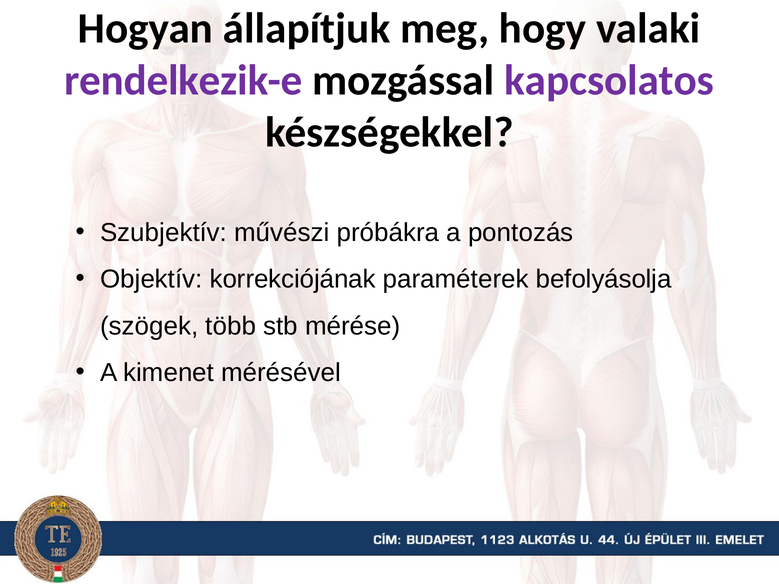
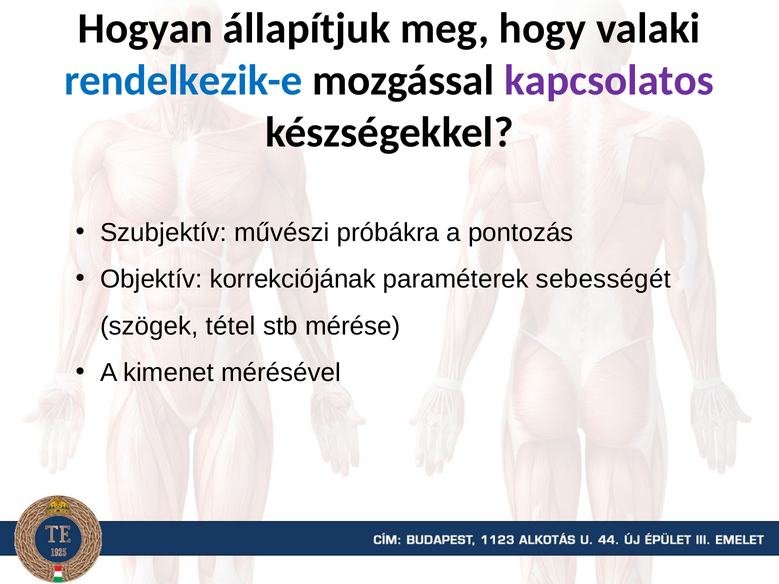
rendelkezik-e colour: purple -> blue (184, 81)
befolyásolja: befolyásolja -> sebességét (604, 279)
több: több -> tétel (231, 326)
